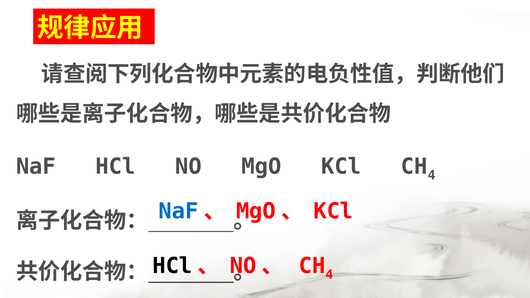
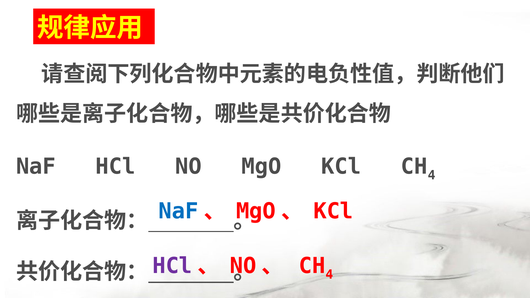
HCl colour: black -> purple (172, 266)
